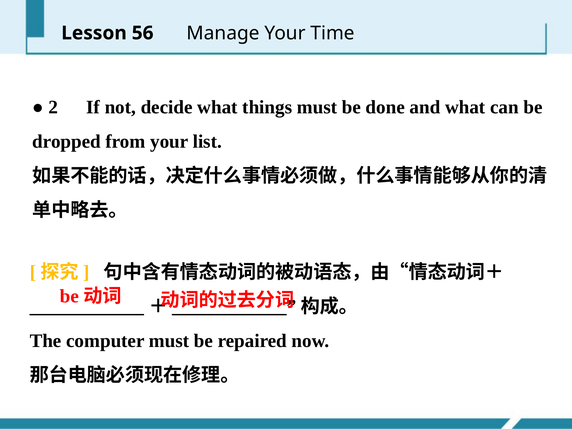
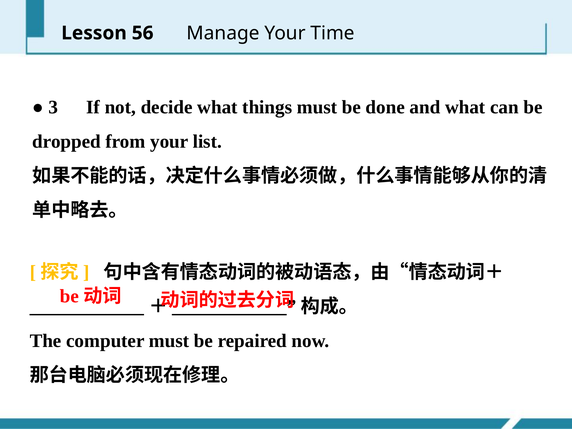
2: 2 -> 3 (53, 107)
